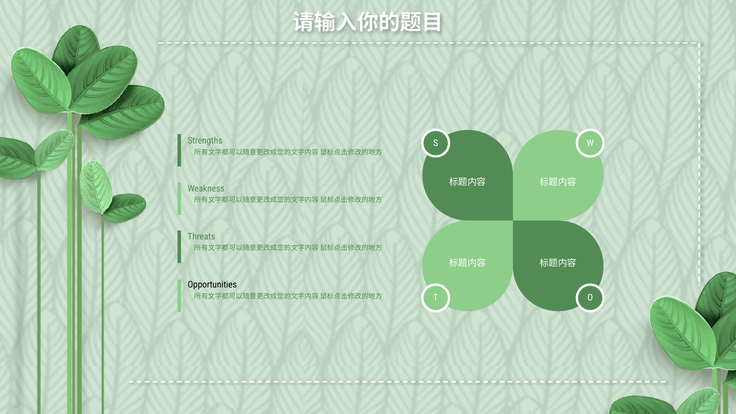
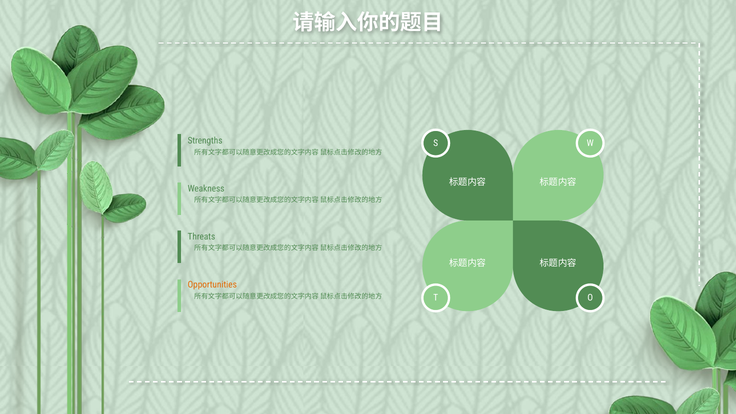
Opportunities colour: black -> orange (212, 285)
